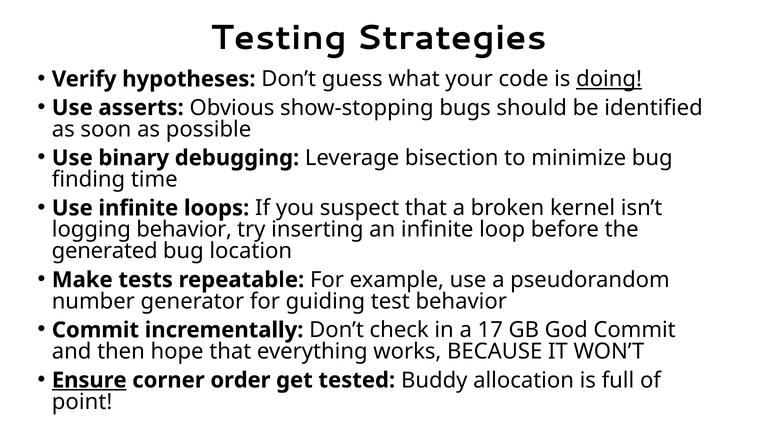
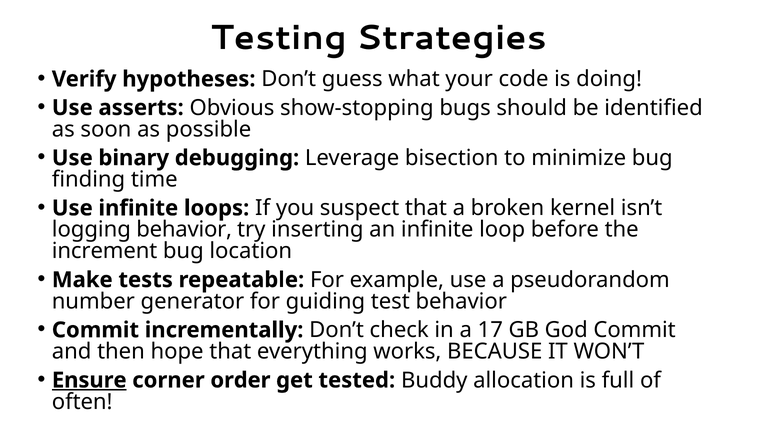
doing underline: present -> none (609, 79)
generated: generated -> increment (105, 251)
point: point -> often (82, 401)
